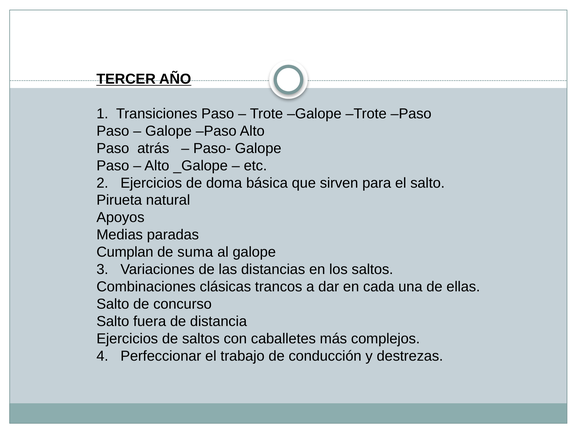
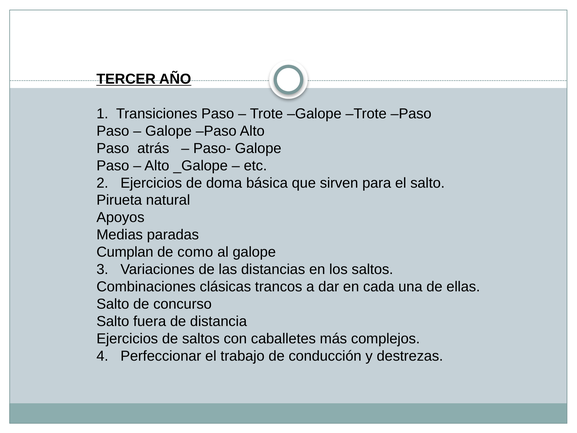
suma: suma -> como (195, 252)
